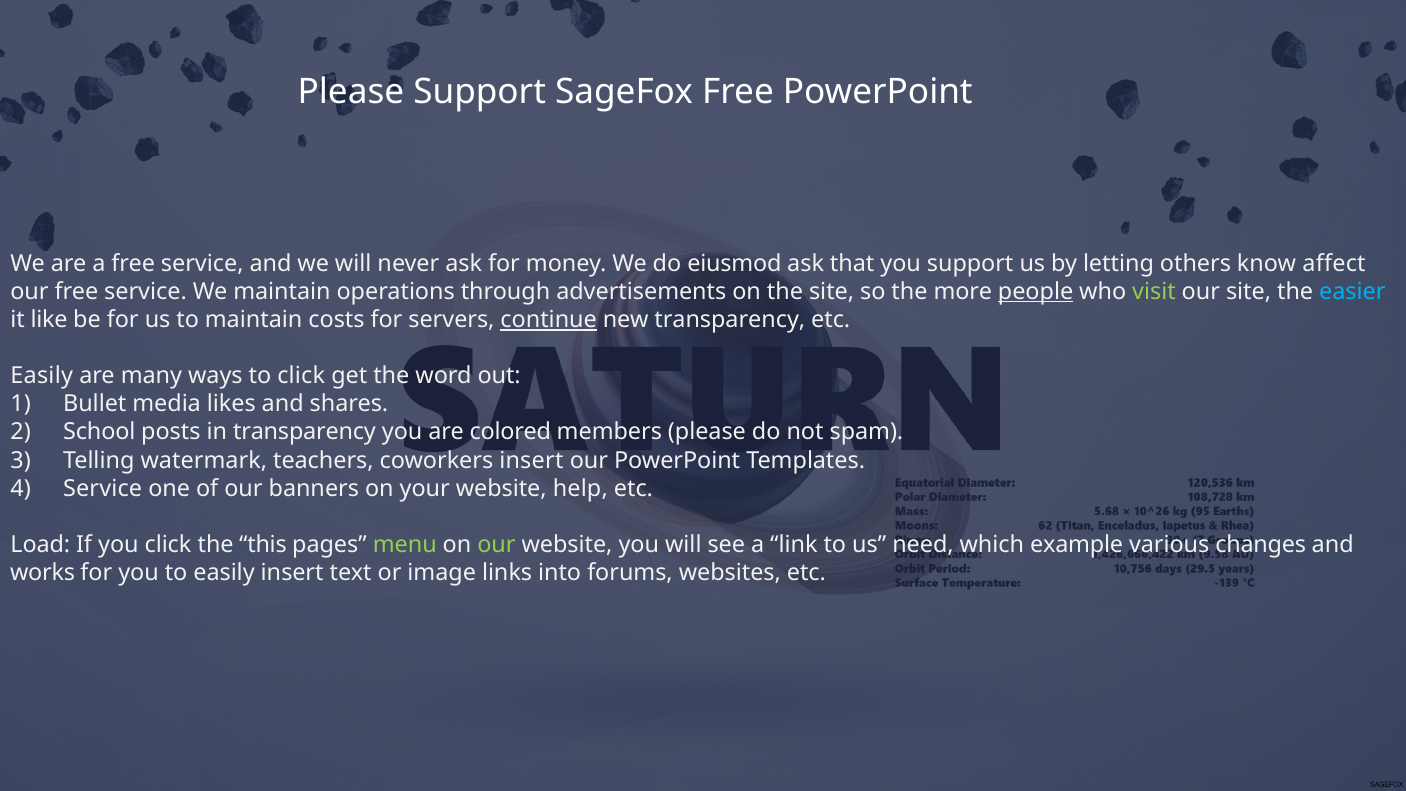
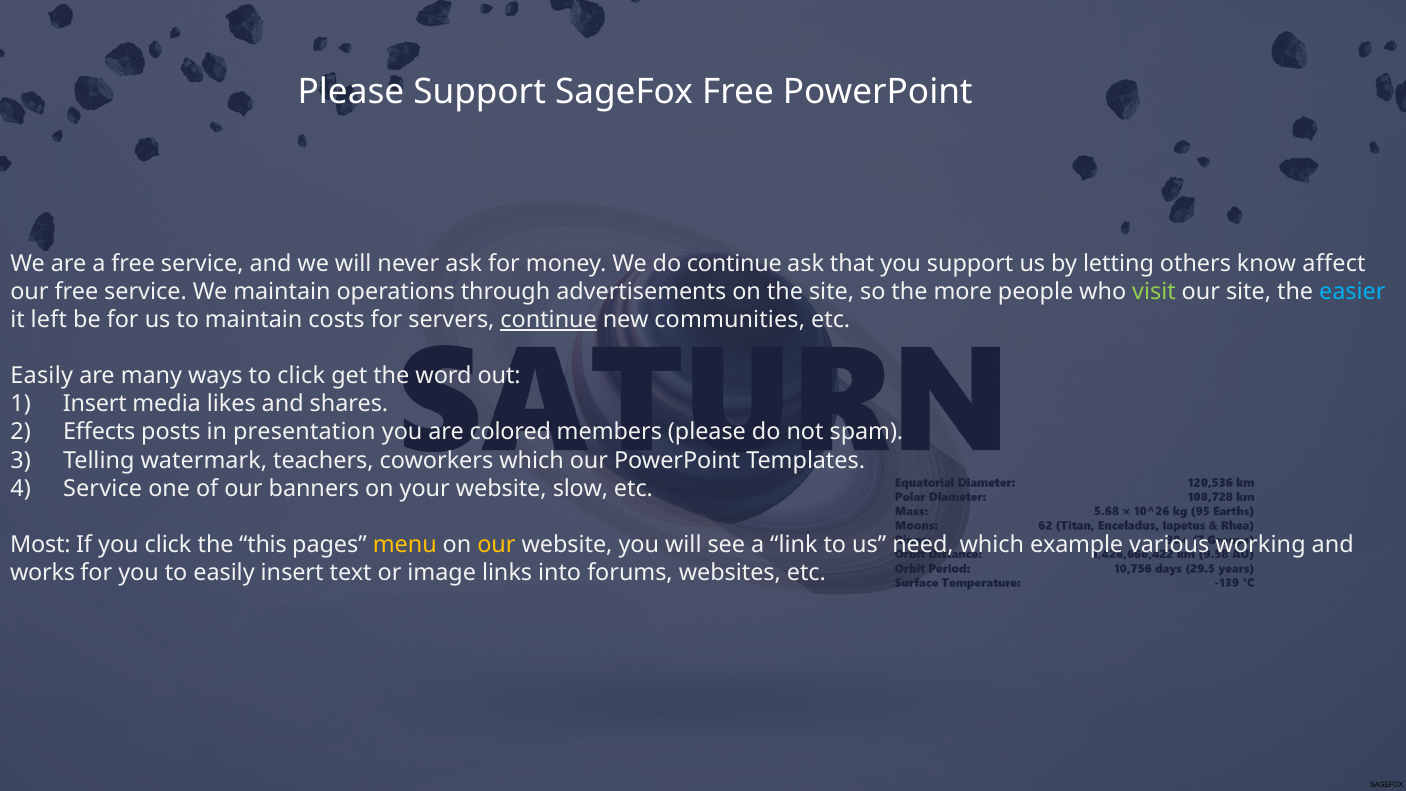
do eiusmod: eiusmod -> continue (734, 264)
people underline: present -> none (1036, 292)
like: like -> left (49, 320)
new transparency: transparency -> communities (730, 320)
Bullet: Bullet -> Insert (95, 404)
School: School -> Effects (99, 432)
in transparency: transparency -> presentation (304, 432)
coworkers insert: insert -> which (532, 460)
help: help -> slow (580, 488)
Load: Load -> Most (40, 545)
menu colour: light green -> yellow (405, 545)
our colour: light green -> yellow (496, 545)
changes: changes -> working (1261, 545)
